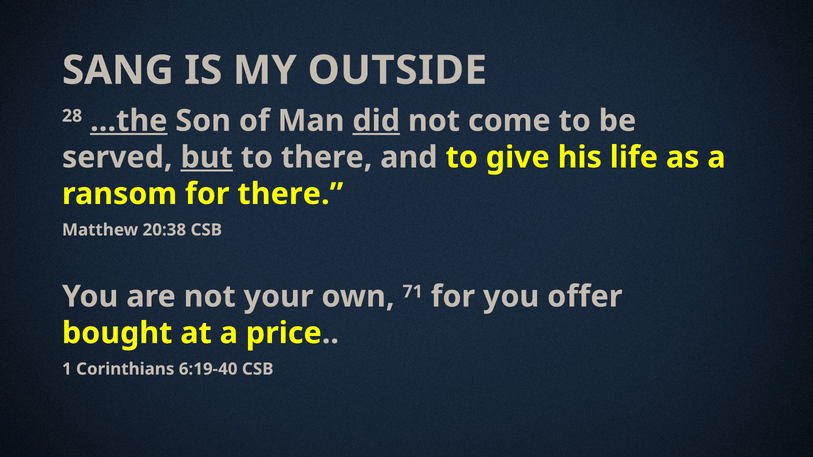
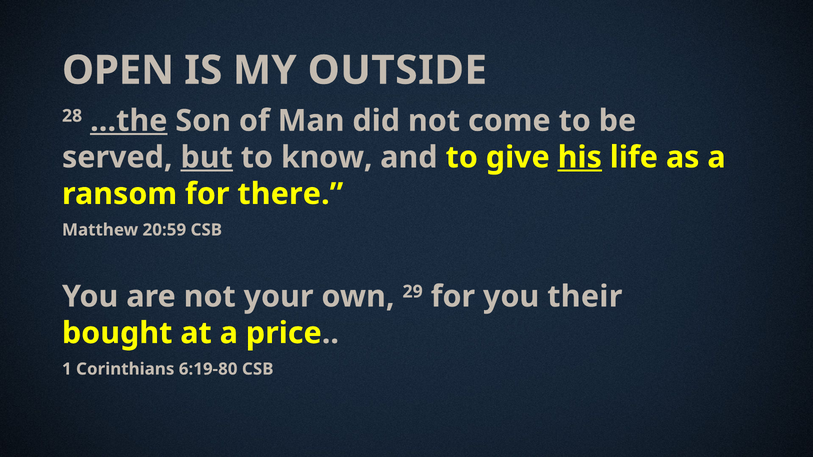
SANG: SANG -> OPEN (118, 70)
did underline: present -> none (376, 121)
to there: there -> know (327, 157)
his underline: none -> present (580, 157)
20:38: 20:38 -> 20:59 (164, 230)
71: 71 -> 29 (413, 292)
offer: offer -> their (585, 297)
6:19-40: 6:19-40 -> 6:19-80 (208, 369)
